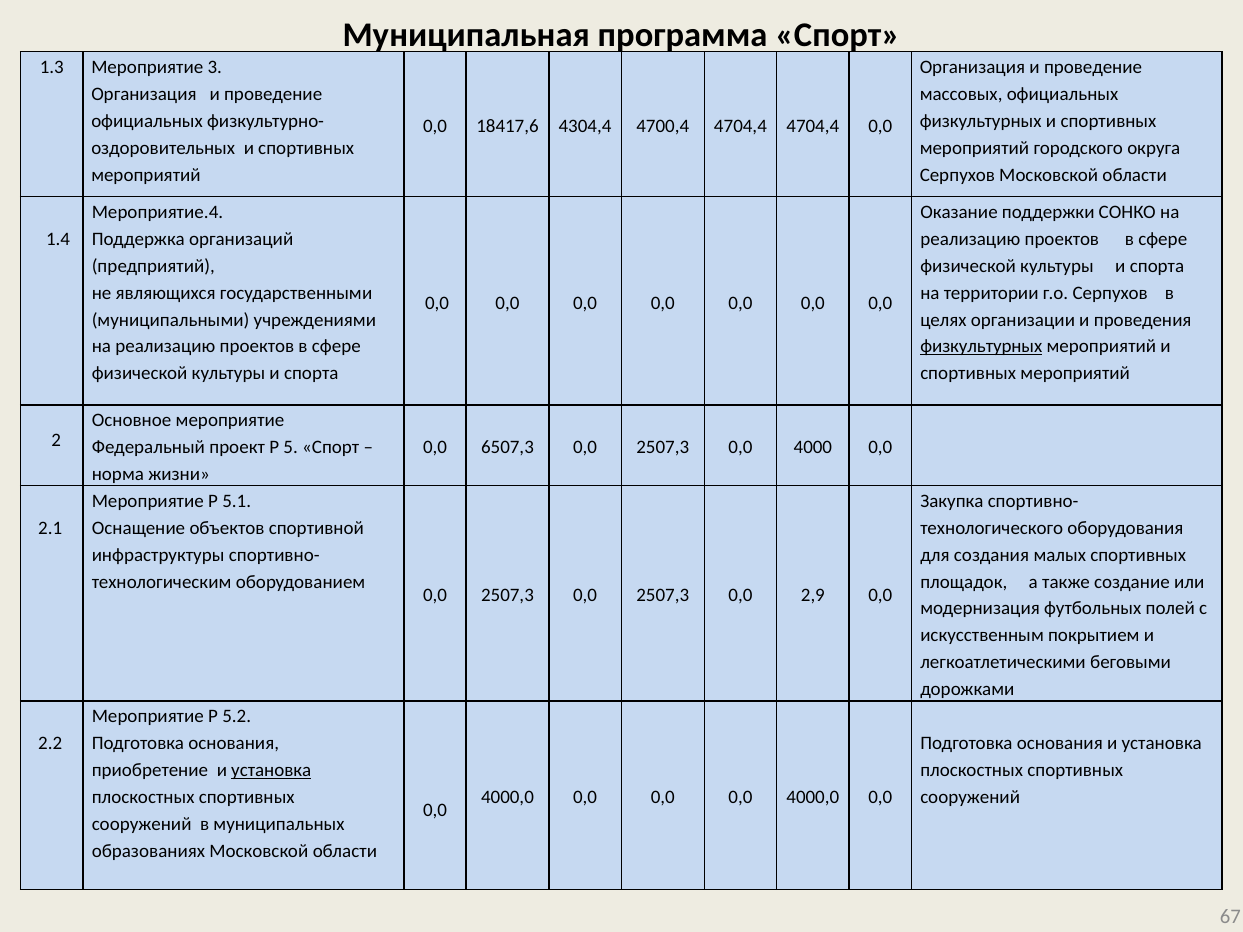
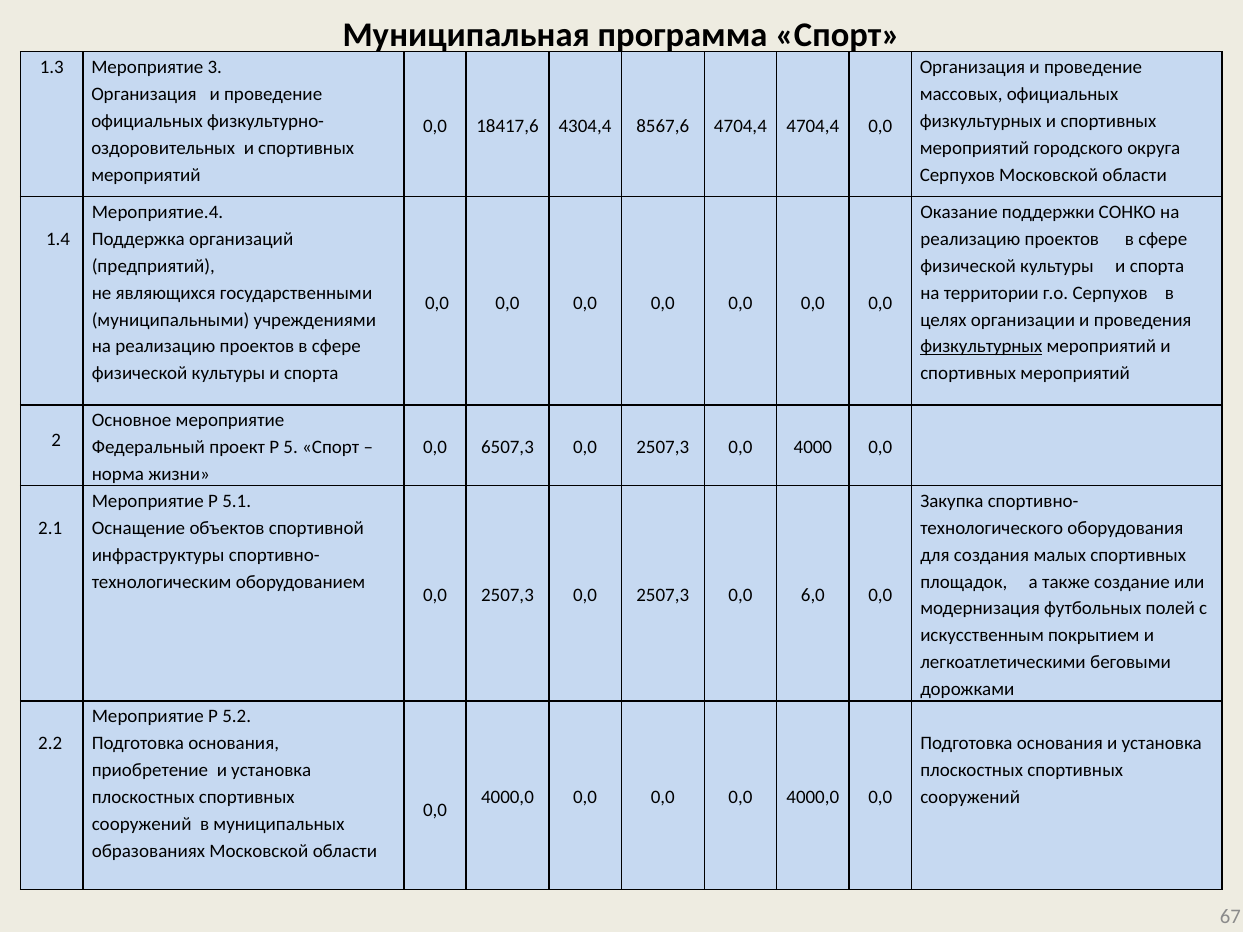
4700,4: 4700,4 -> 8567,6 (663, 126)
2,9: 2,9 -> 6,0 (813, 595)
установка underline: present -> none (271, 770)
